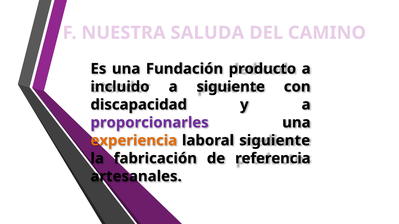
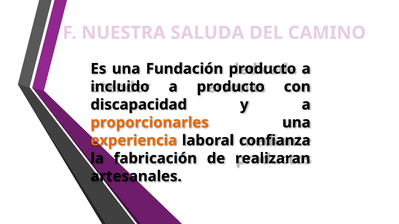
a siguiente: siguiente -> producto (231, 87)
proporcionarles colour: purple -> orange (150, 123)
laboral siguiente: siguiente -> confianza (275, 141)
referencia: referencia -> realizaran (273, 159)
